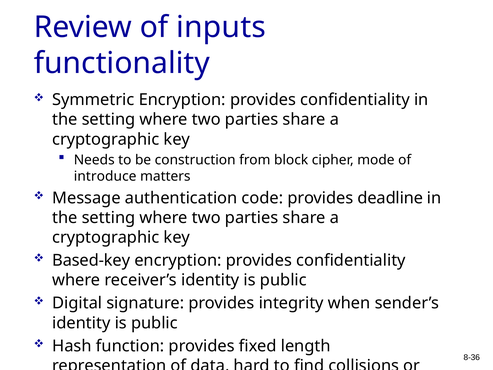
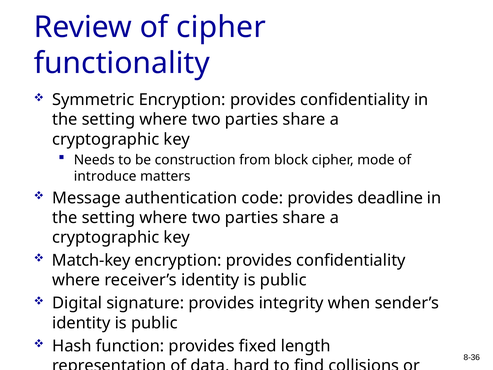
of inputs: inputs -> cipher (221, 27)
Based-key: Based-key -> Match-key (91, 260)
